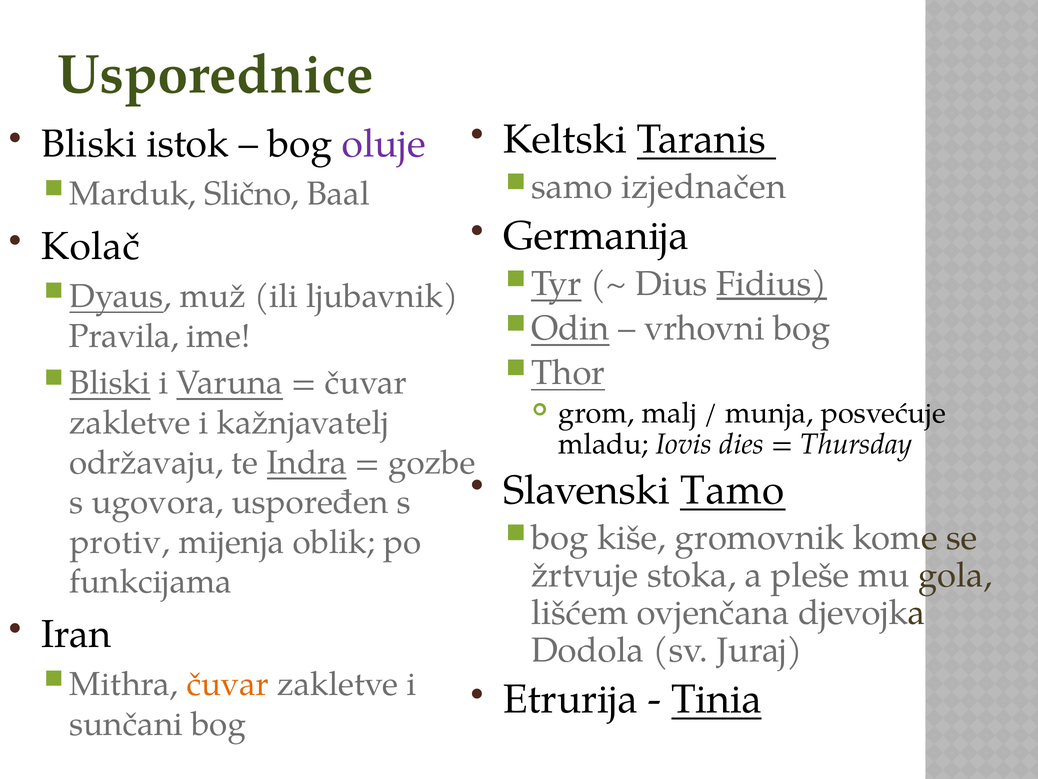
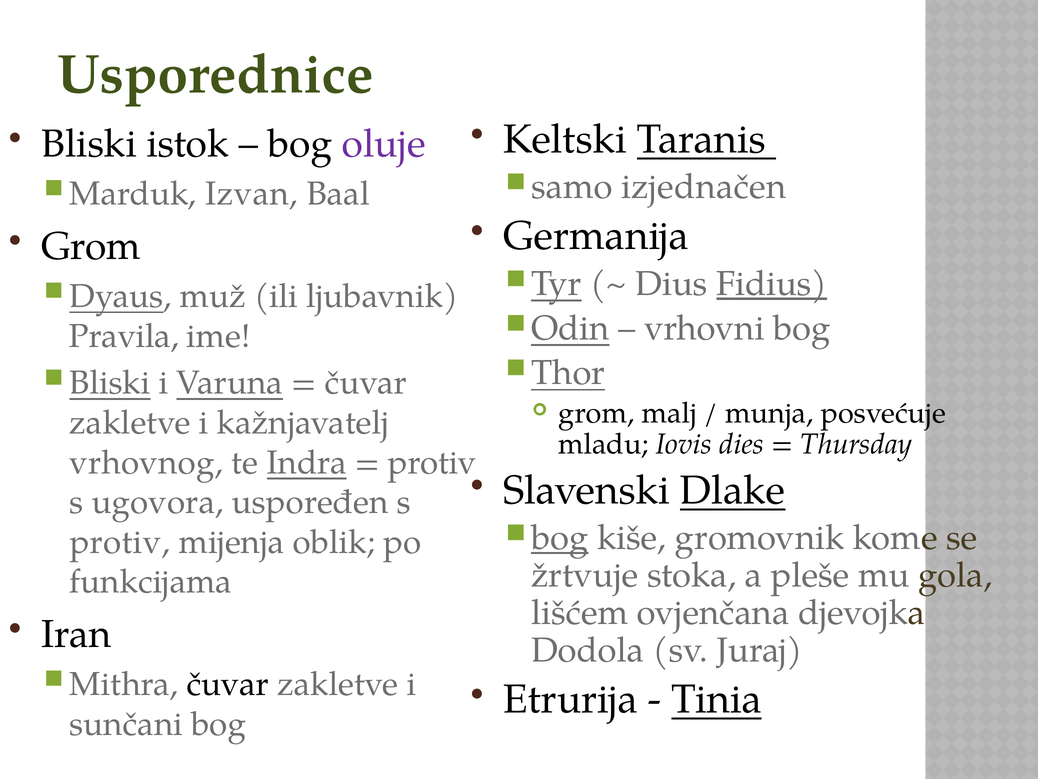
Slično: Slično -> Izvan (251, 194)
Kolač: Kolač -> Grom (91, 246)
održavaju: održavaju -> vrhovnog (146, 462)
gozbe: gozbe -> protiv (432, 462)
Tamo: Tamo -> Dlake (733, 490)
bog underline: none -> present (560, 538)
čuvar colour: orange -> black (228, 684)
